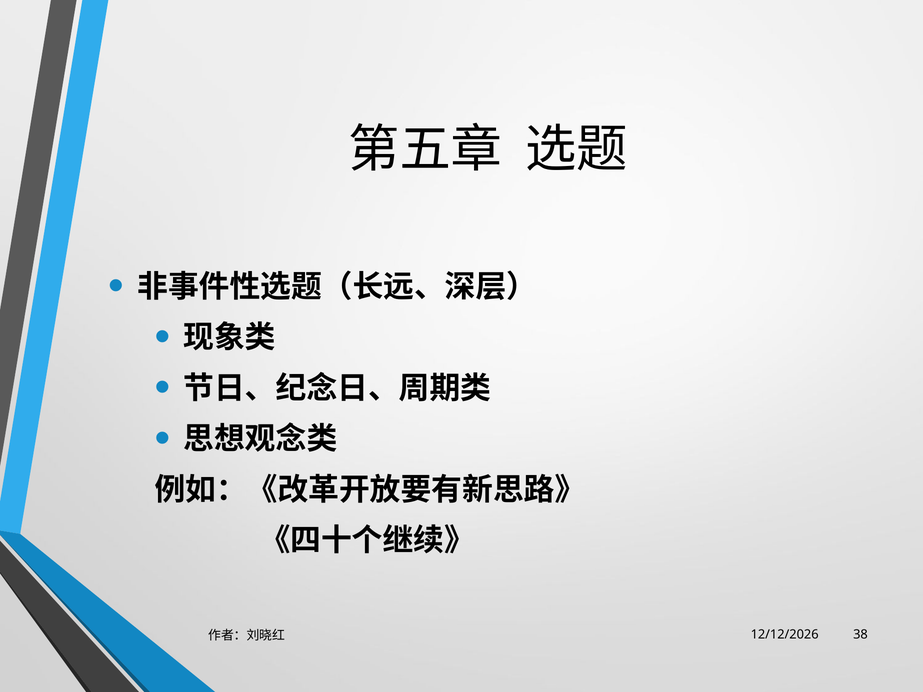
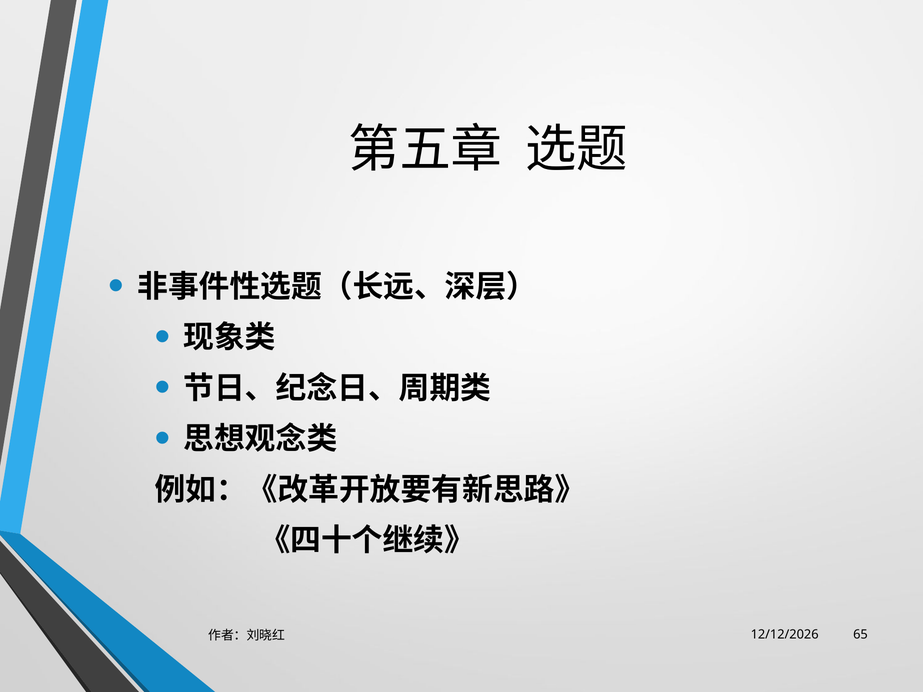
38: 38 -> 65 (860, 635)
